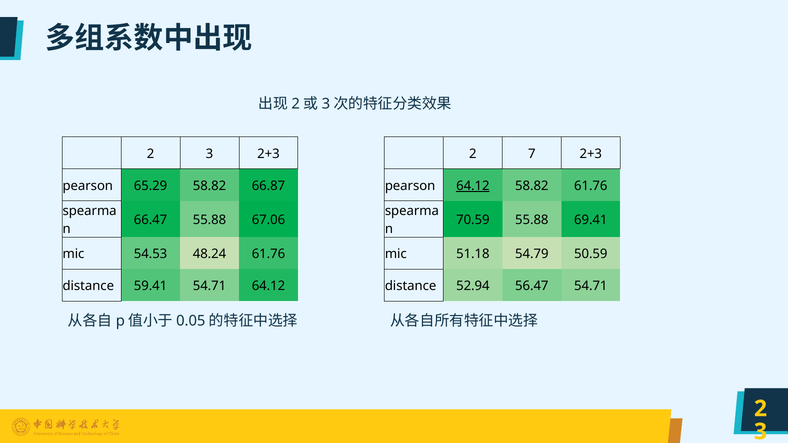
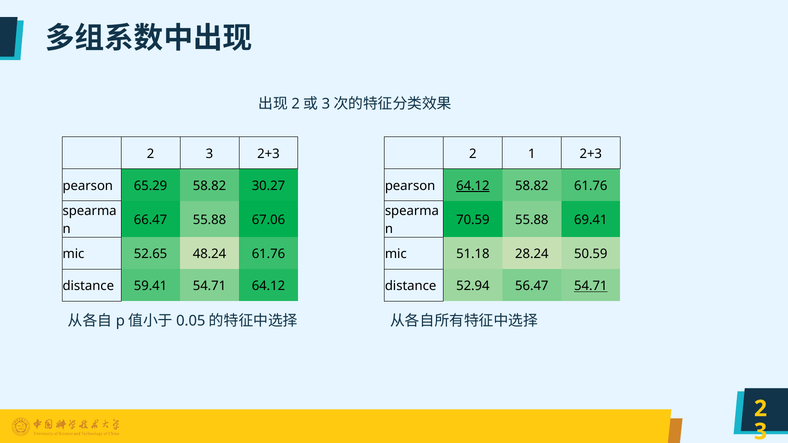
7: 7 -> 1 (532, 154)
66.87: 66.87 -> 30.27 (268, 186)
54.53: 54.53 -> 52.65 (151, 254)
54.79: 54.79 -> 28.24 (532, 254)
54.71 underline: none -> present (591, 286)
